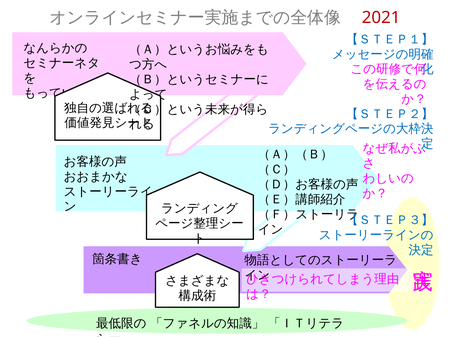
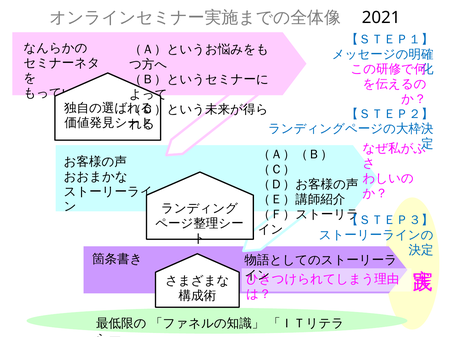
2021 colour: red -> black (381, 18)
